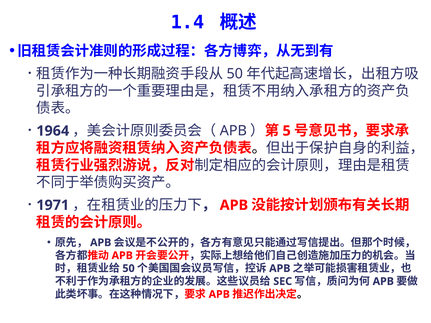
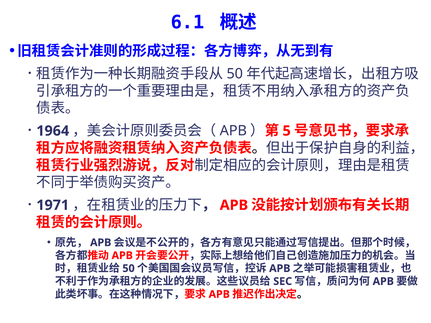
1.4: 1.4 -> 6.1 (187, 22)
